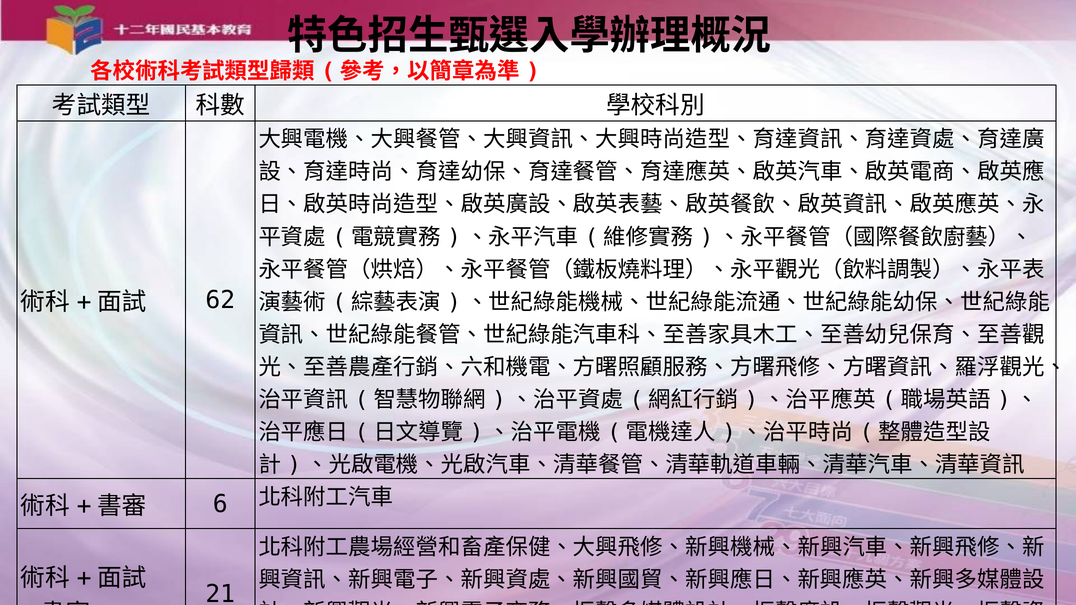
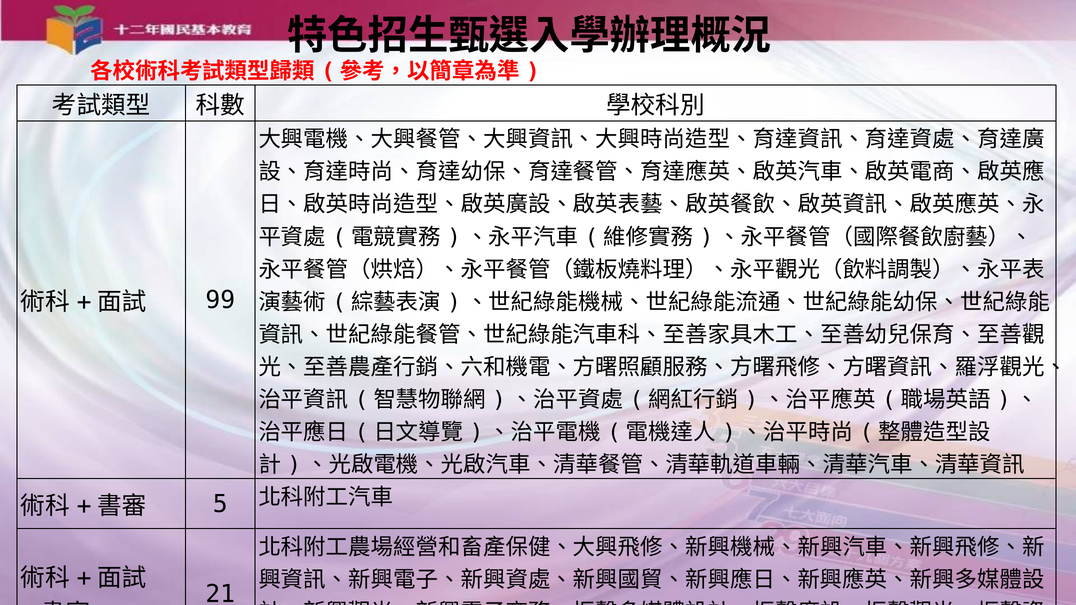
62: 62 -> 99 (220, 300)
6: 6 -> 5 (220, 504)
